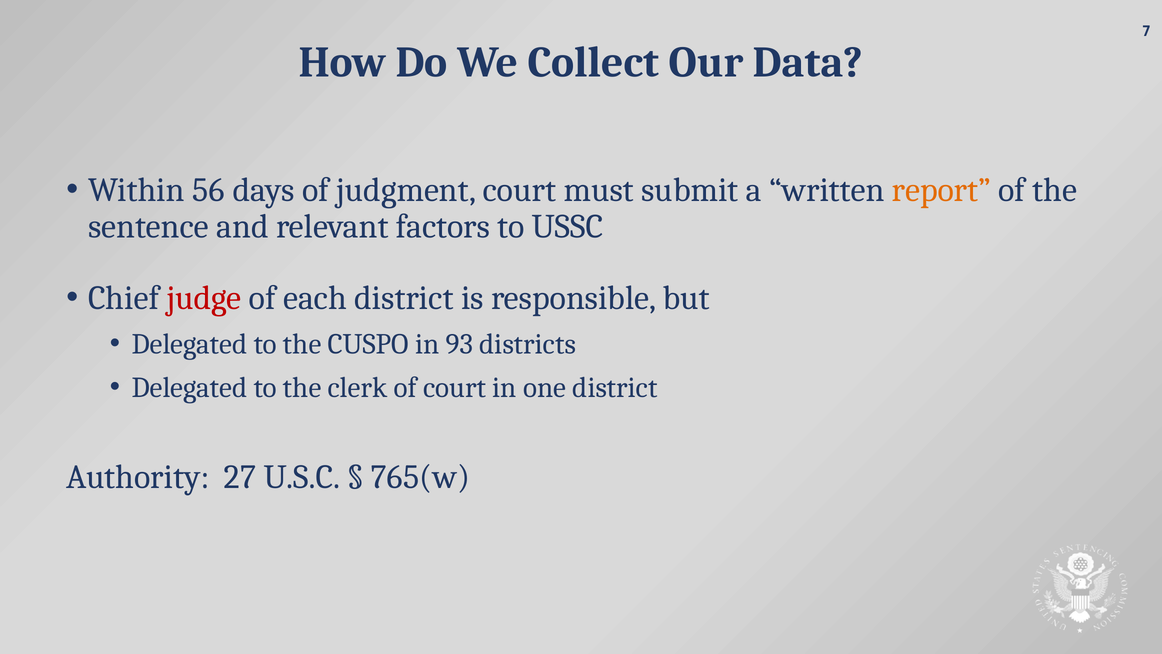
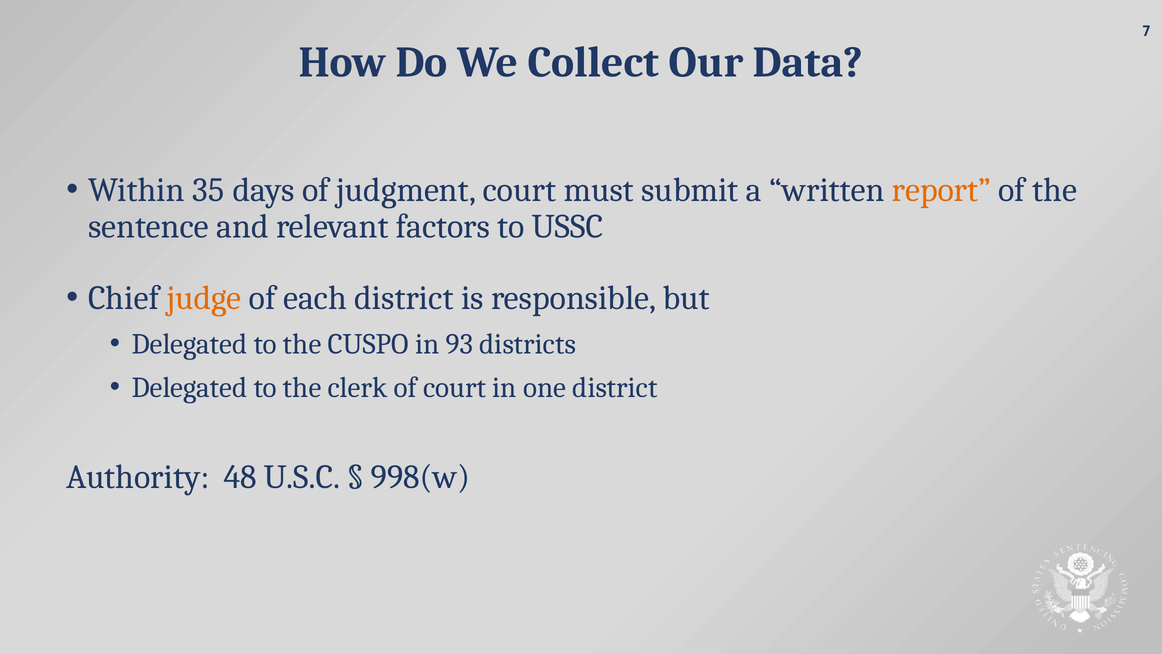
56: 56 -> 35 (208, 190)
judge colour: red -> orange (204, 298)
27: 27 -> 48 (240, 477)
765(w: 765(w -> 998(w (421, 477)
